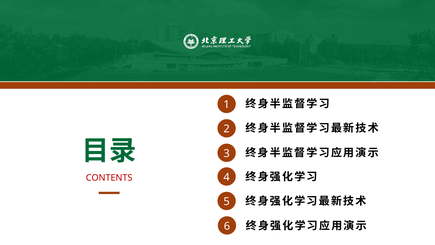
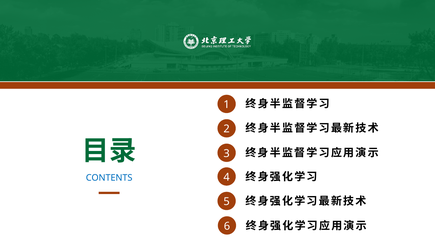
CONTENTS colour: red -> blue (109, 177)
